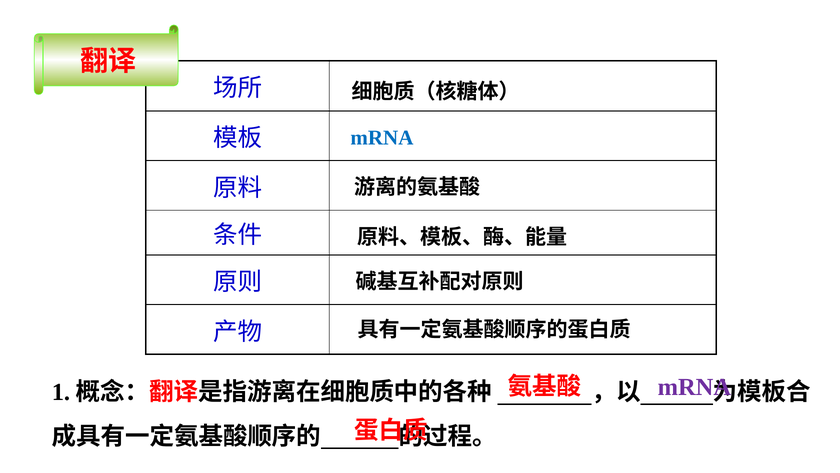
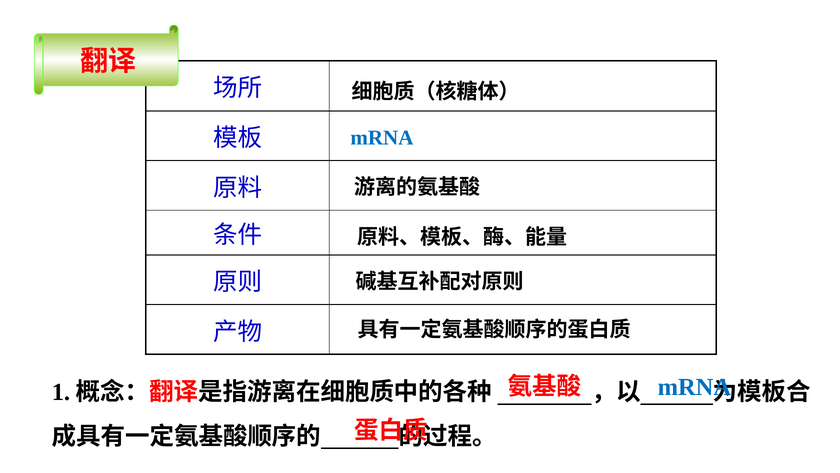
mRNA colour: purple -> blue (694, 387)
